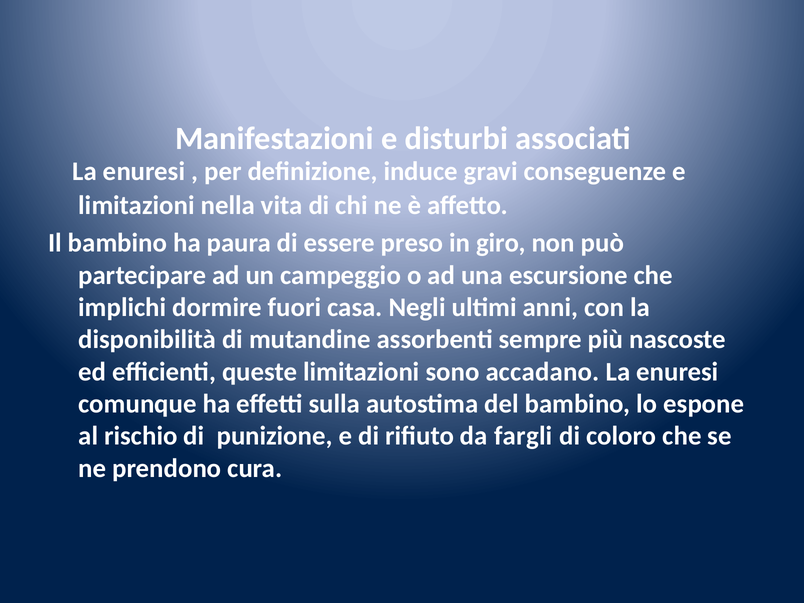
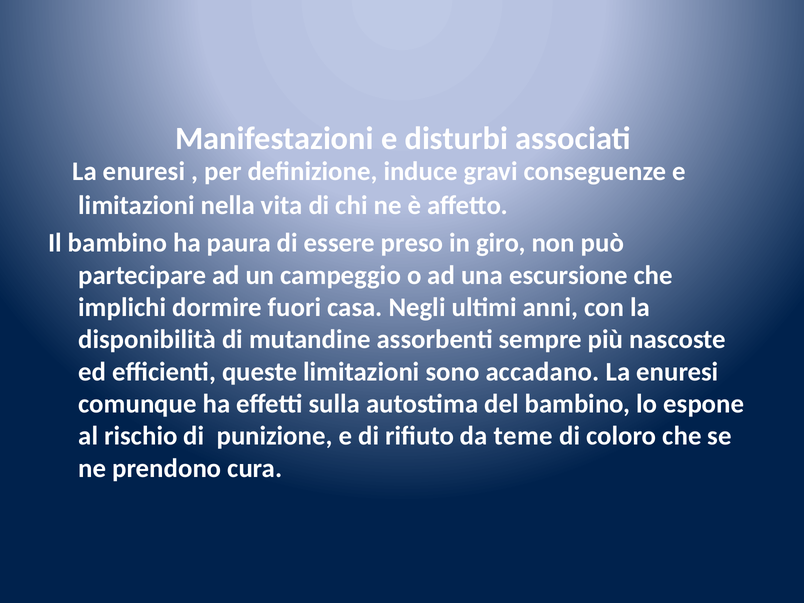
fargli: fargli -> teme (523, 436)
